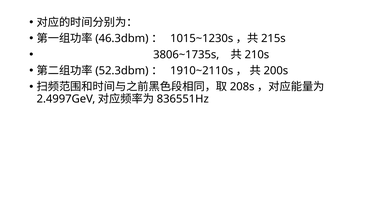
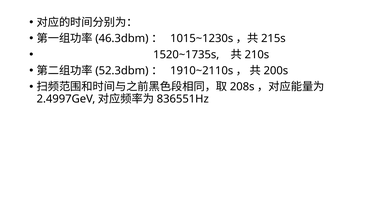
3806~1735s: 3806~1735s -> 1520~1735s (186, 55)
